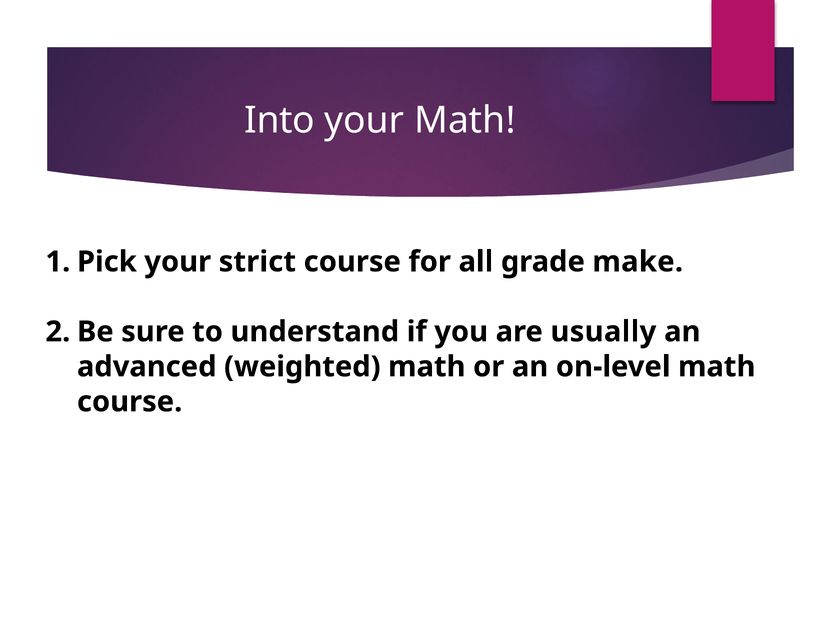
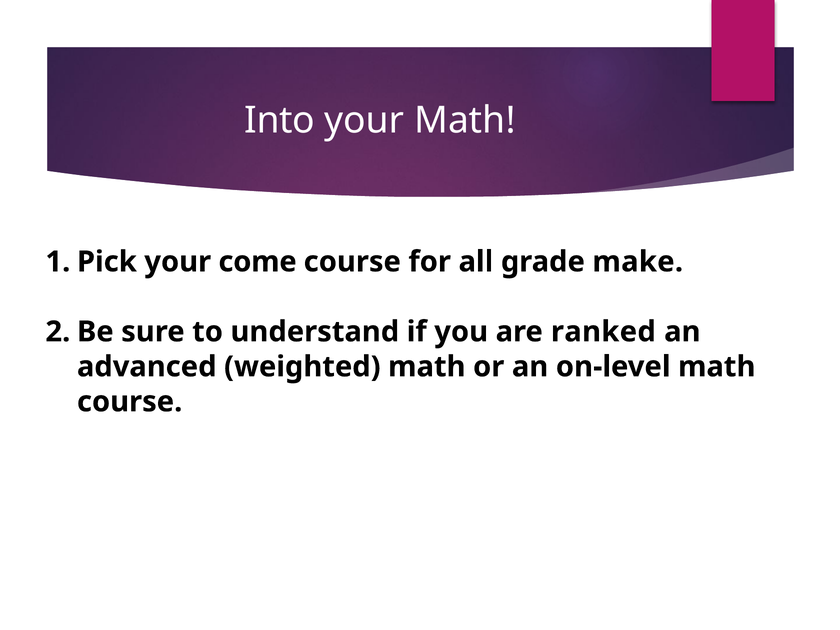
strict: strict -> come (258, 262)
usually: usually -> ranked (603, 332)
